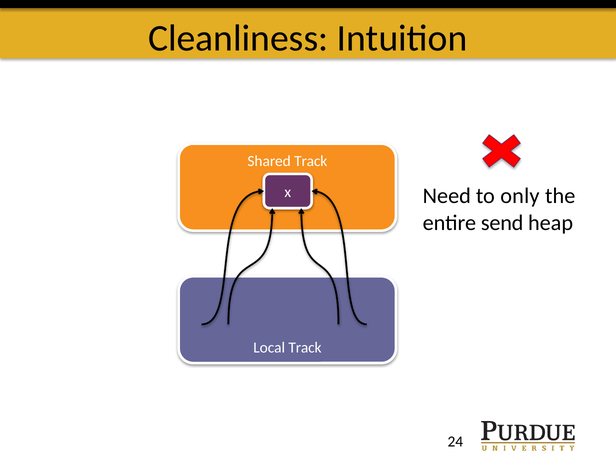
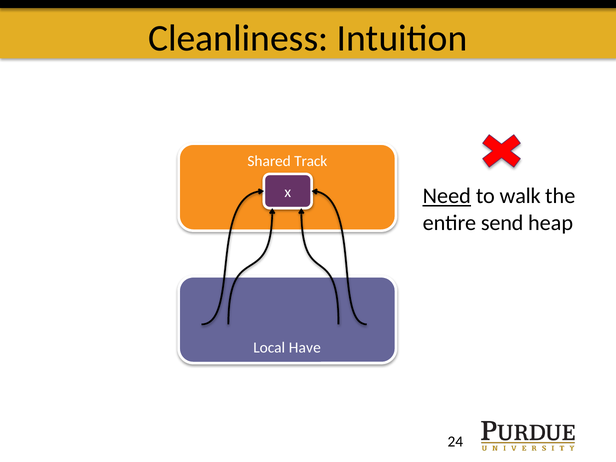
Need underline: none -> present (447, 196)
only: only -> walk (520, 196)
Local Track: Track -> Have (305, 348)
